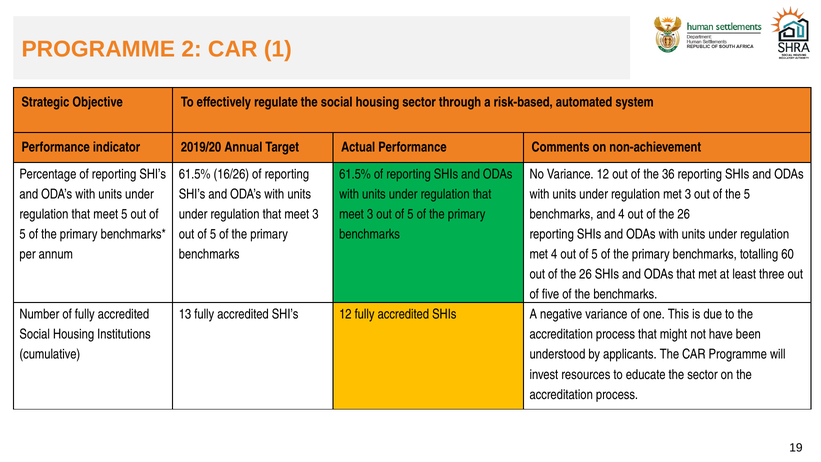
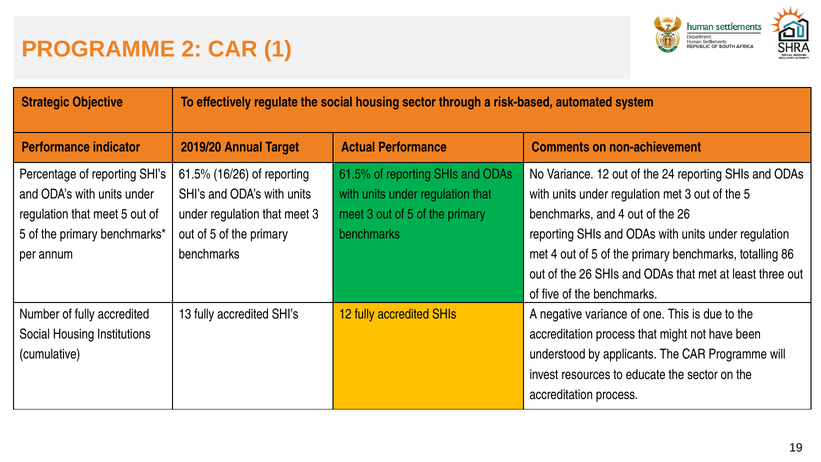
36: 36 -> 24 (668, 174)
60: 60 -> 86 (788, 254)
